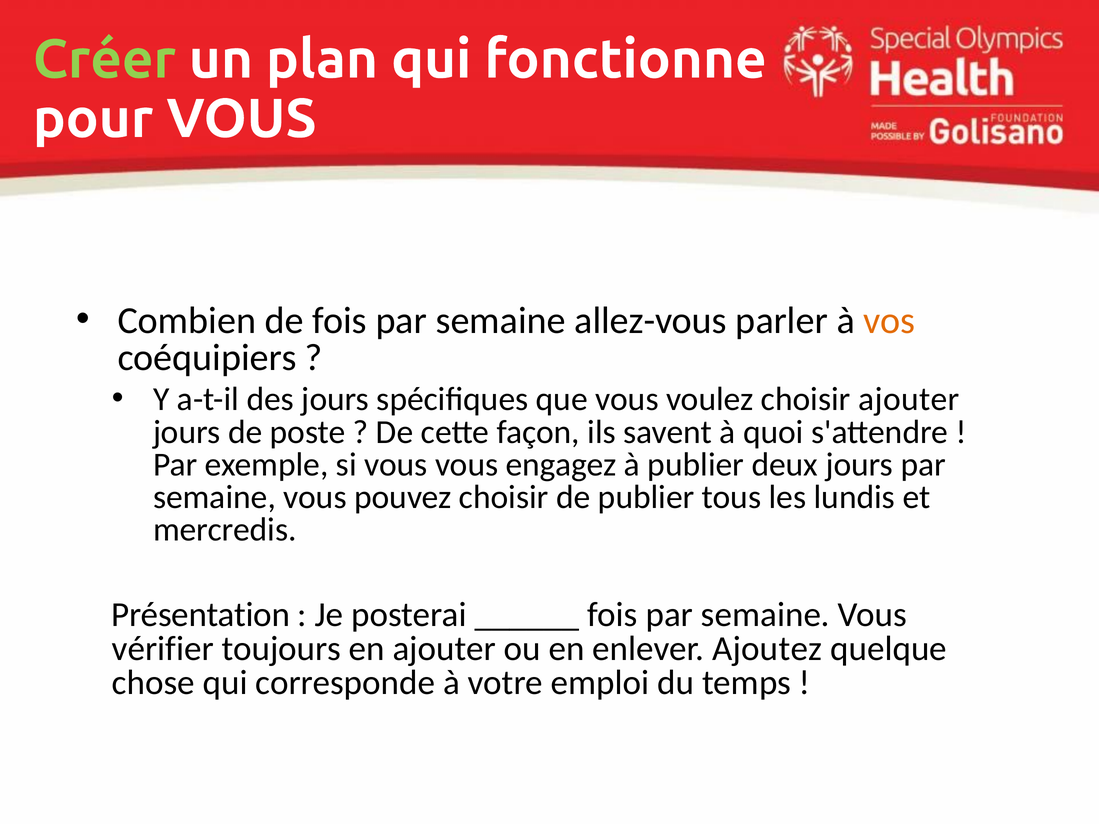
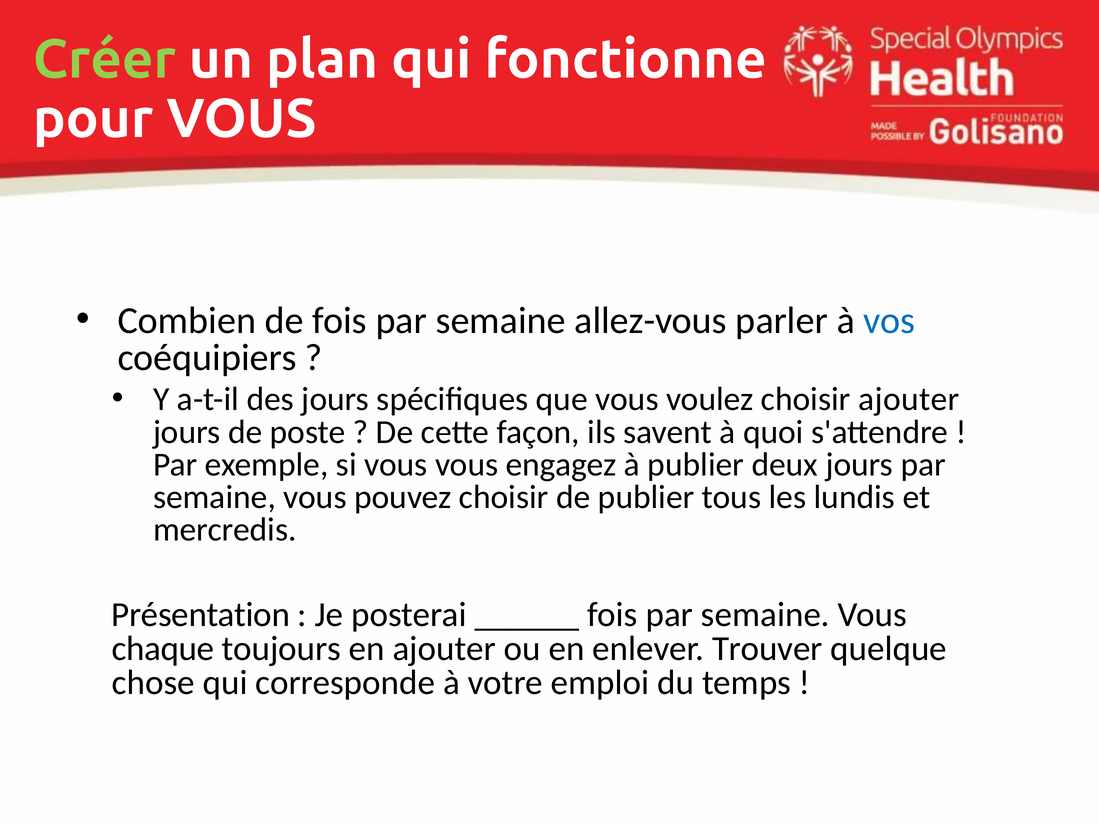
vos colour: orange -> blue (889, 321)
vérifier: vérifier -> chaque (163, 649)
Ajoutez: Ajoutez -> Trouver (767, 649)
